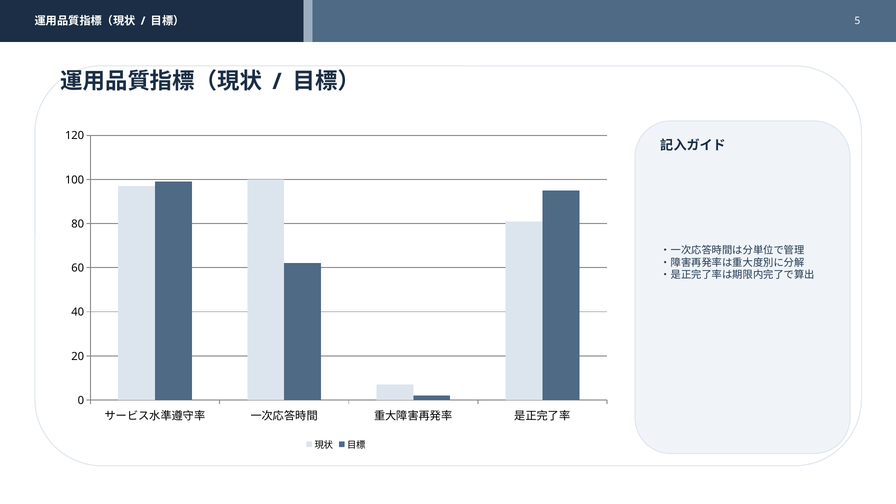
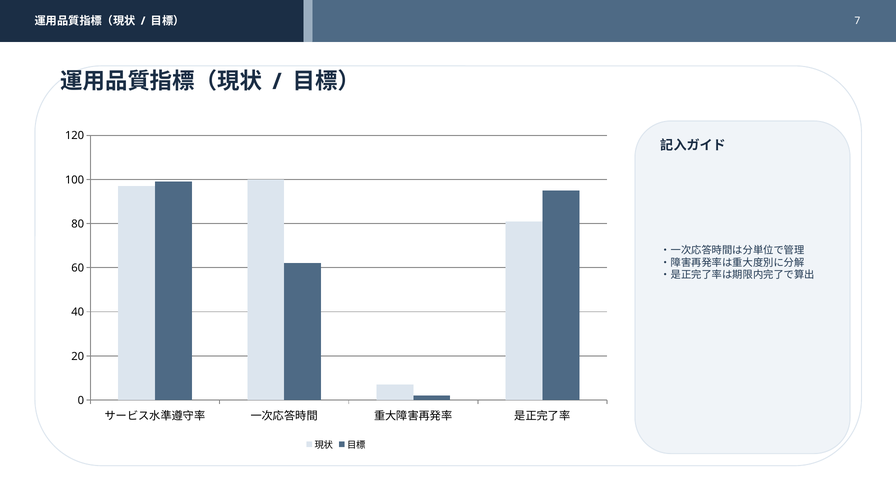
5: 5 -> 7 (857, 21)
